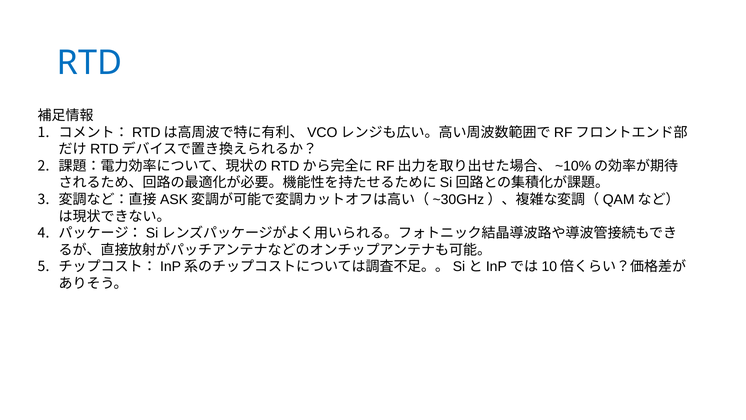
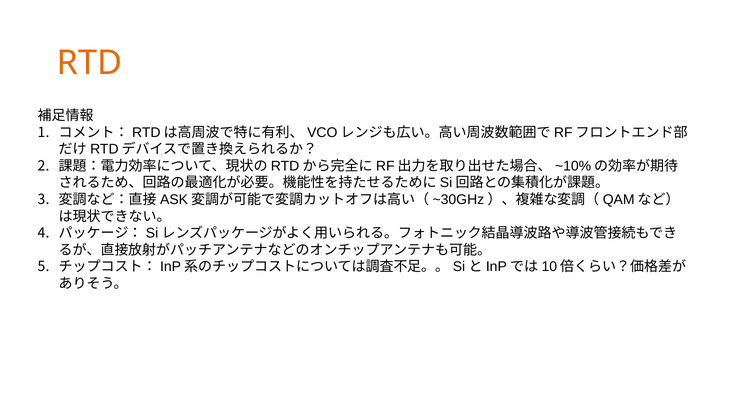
RTD colour: blue -> orange (89, 63)
